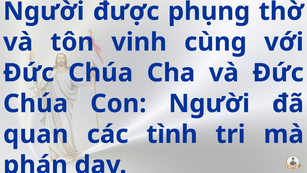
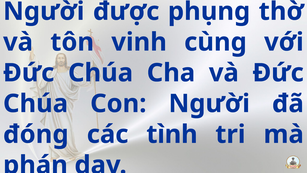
quan: quan -> đóng (36, 134)
